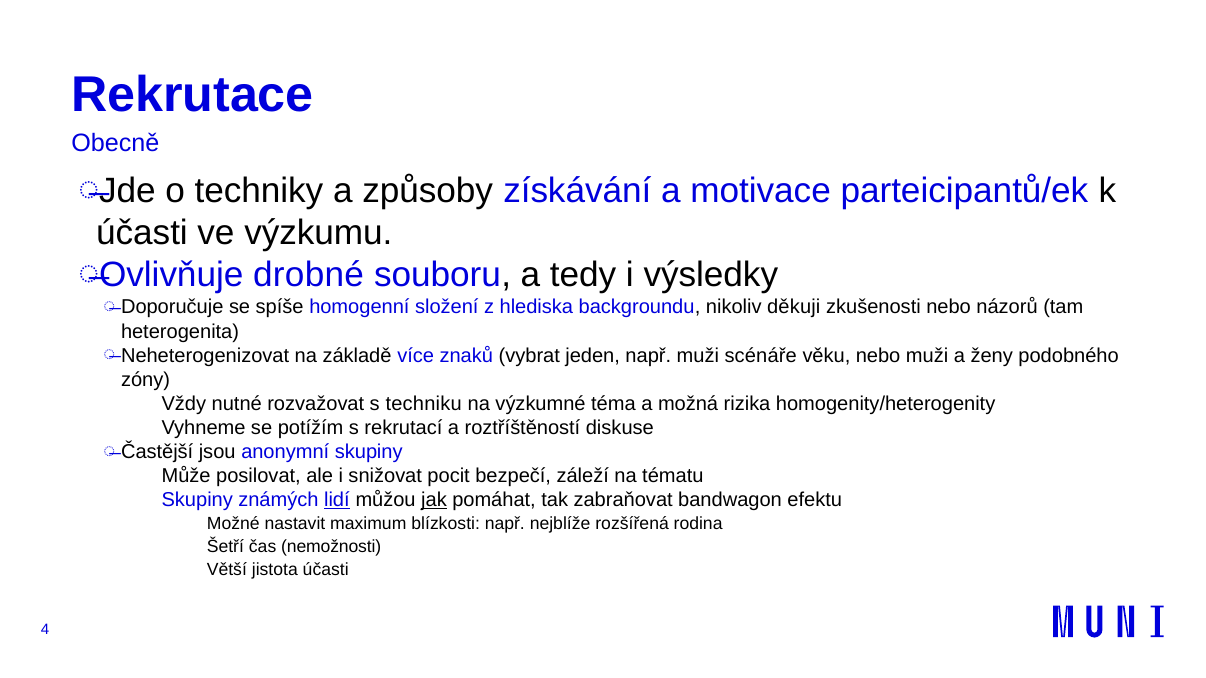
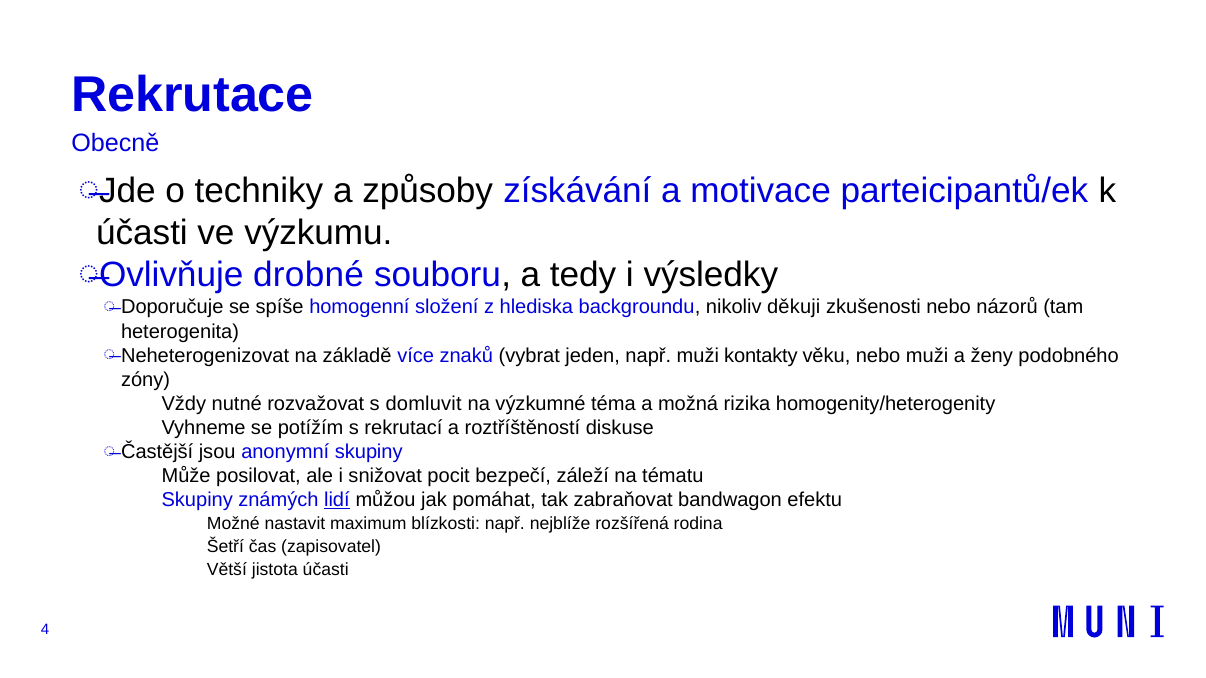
scénáře: scénáře -> kontakty (761, 356)
techniku: techniku -> domluvit (424, 404)
jak underline: present -> none (434, 500)
nemožnosti: nemožnosti -> zapisovatel (331, 547)
